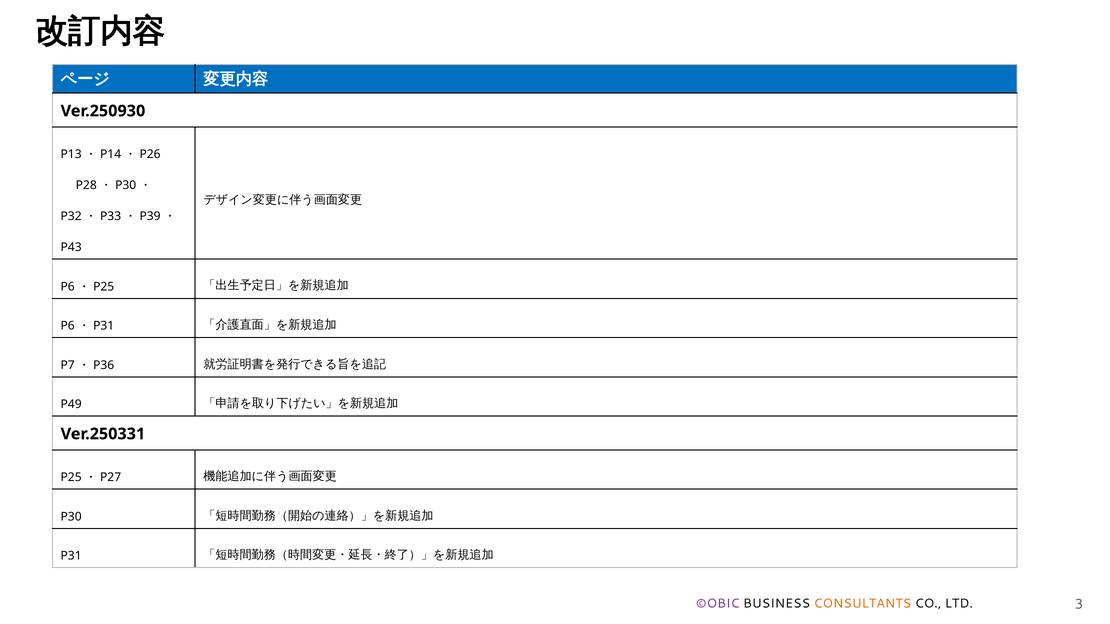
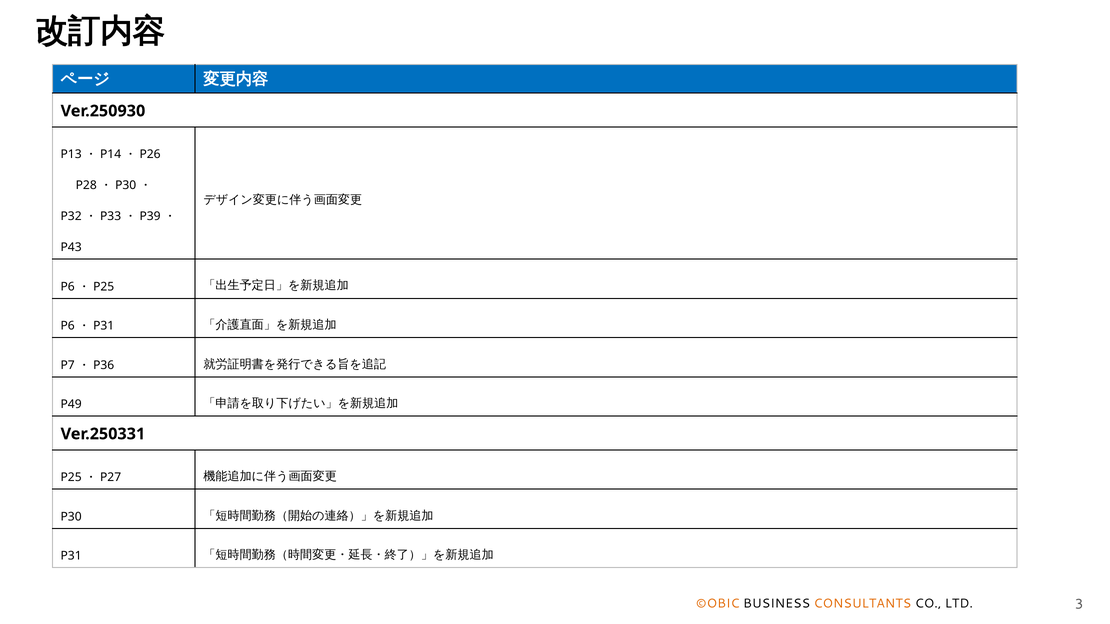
©OBIC colour: purple -> orange (718, 604)
